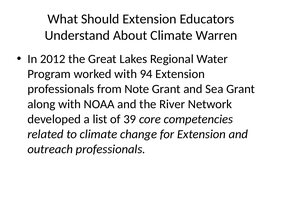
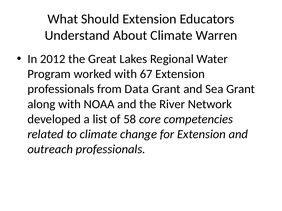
94: 94 -> 67 (146, 74)
Note: Note -> Data (137, 89)
39: 39 -> 58 (130, 119)
